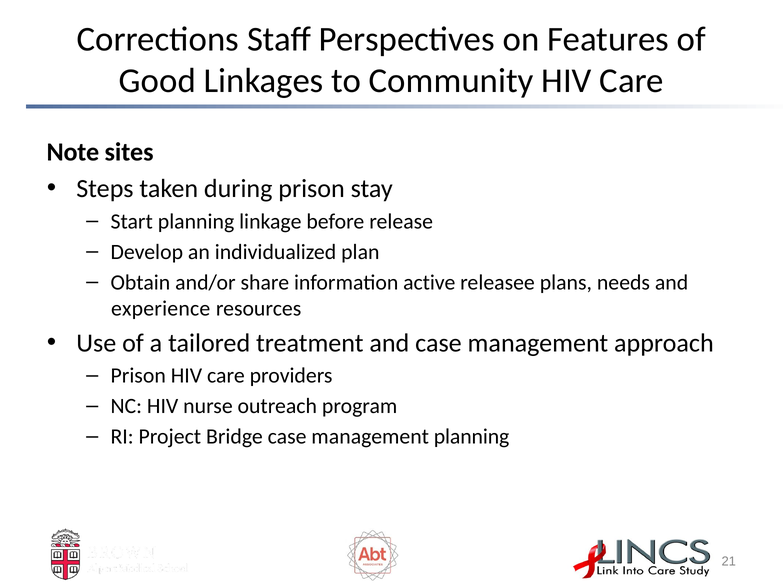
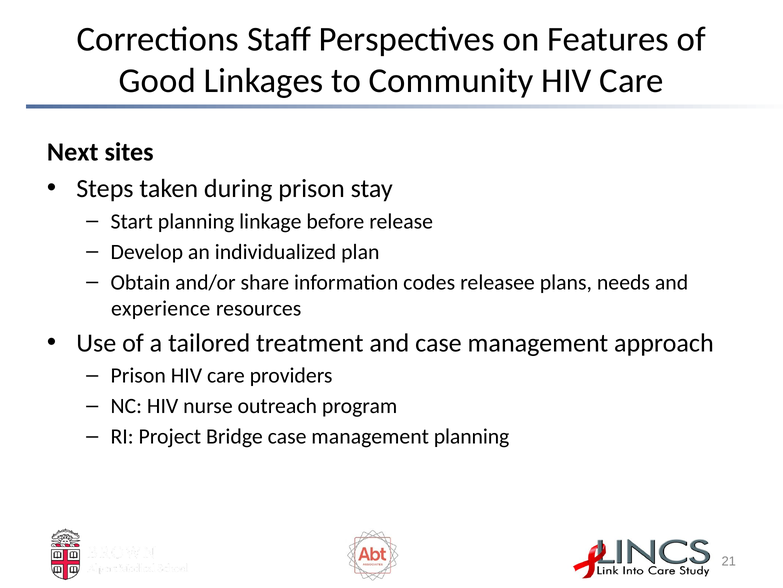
Note: Note -> Next (73, 152)
active: active -> codes (429, 282)
